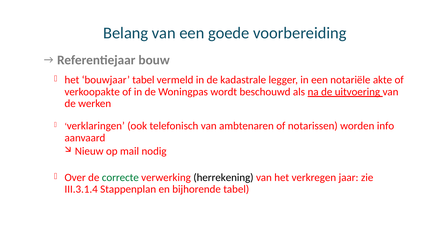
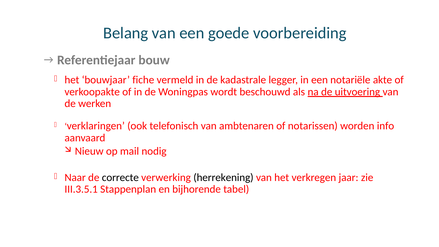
bouwjaar tabel: tabel -> fiche (143, 80)
Over: Over -> Naar (75, 177)
correcte colour: green -> black (120, 177)
III.3.1.4: III.3.1.4 -> III.3.5.1 (81, 189)
